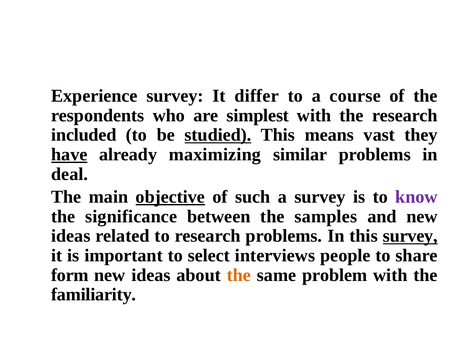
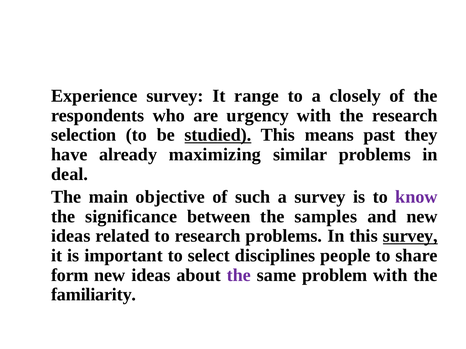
differ: differ -> range (257, 96)
course: course -> closely (355, 96)
simplest: simplest -> urgency (258, 116)
included: included -> selection (84, 135)
vast: vast -> past (379, 135)
have underline: present -> none (69, 155)
objective underline: present -> none (170, 197)
interviews: interviews -> disciplines (275, 256)
the colour: orange -> purple (239, 275)
